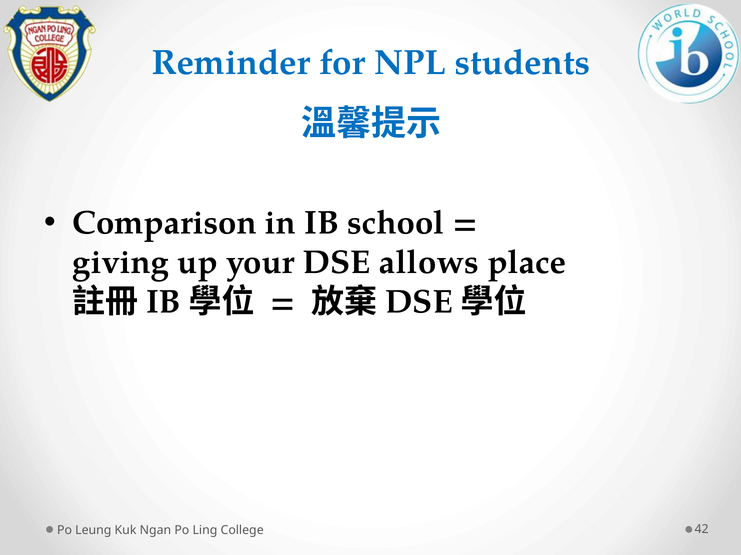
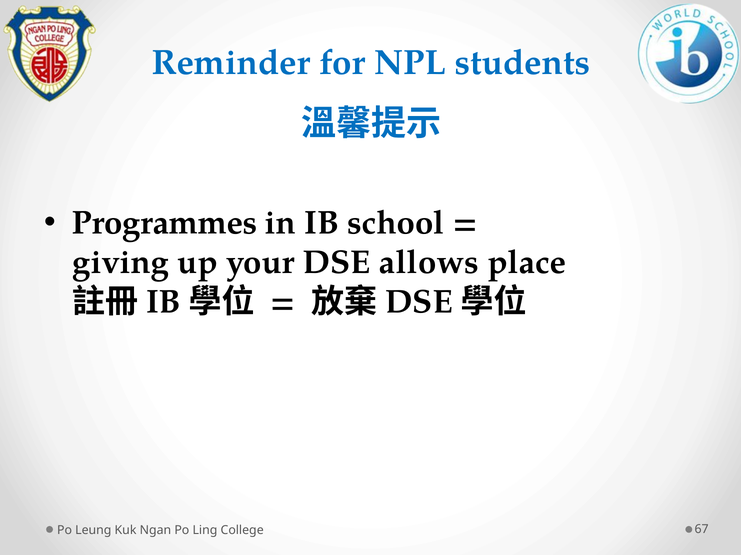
Comparison: Comparison -> Programmes (165, 223)
42: 42 -> 67 (702, 530)
